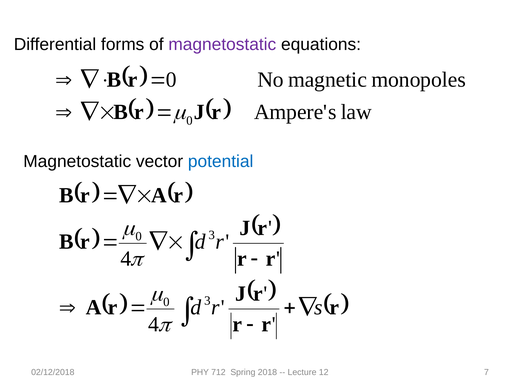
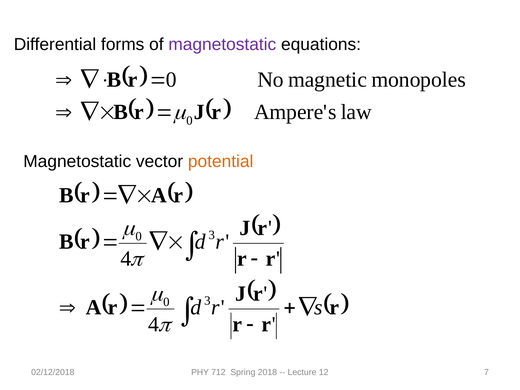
potential colour: blue -> orange (221, 161)
